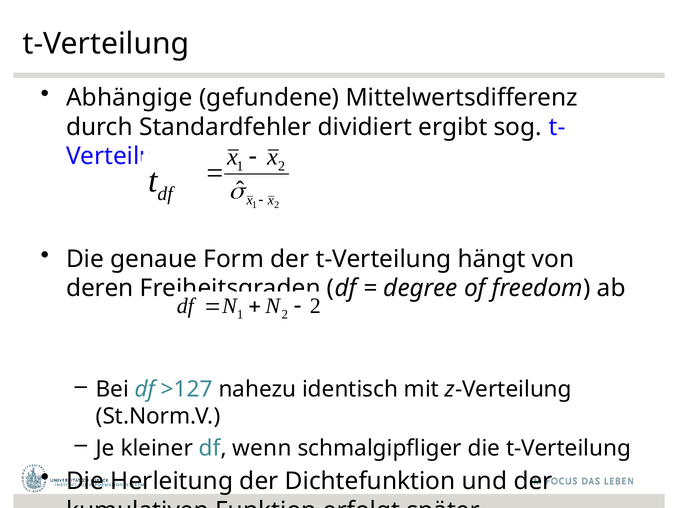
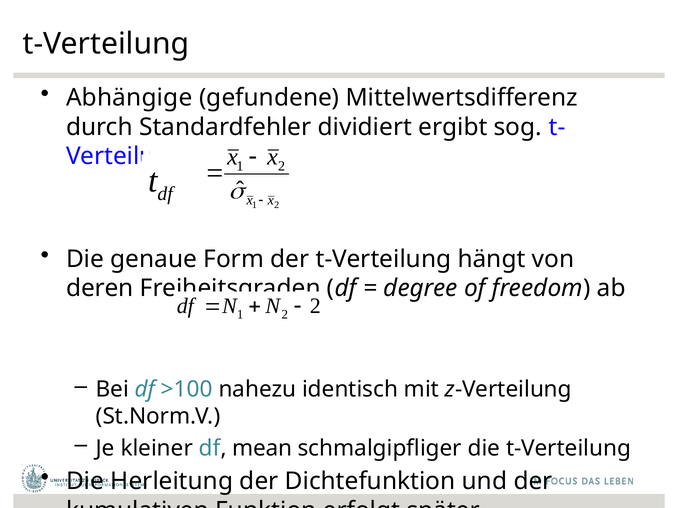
>127: >127 -> >100 (187, 390)
wenn: wenn -> mean (262, 449)
